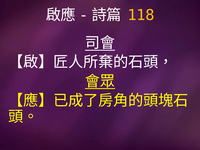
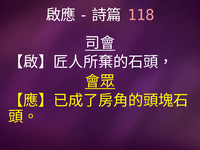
118 colour: yellow -> pink (141, 15)
